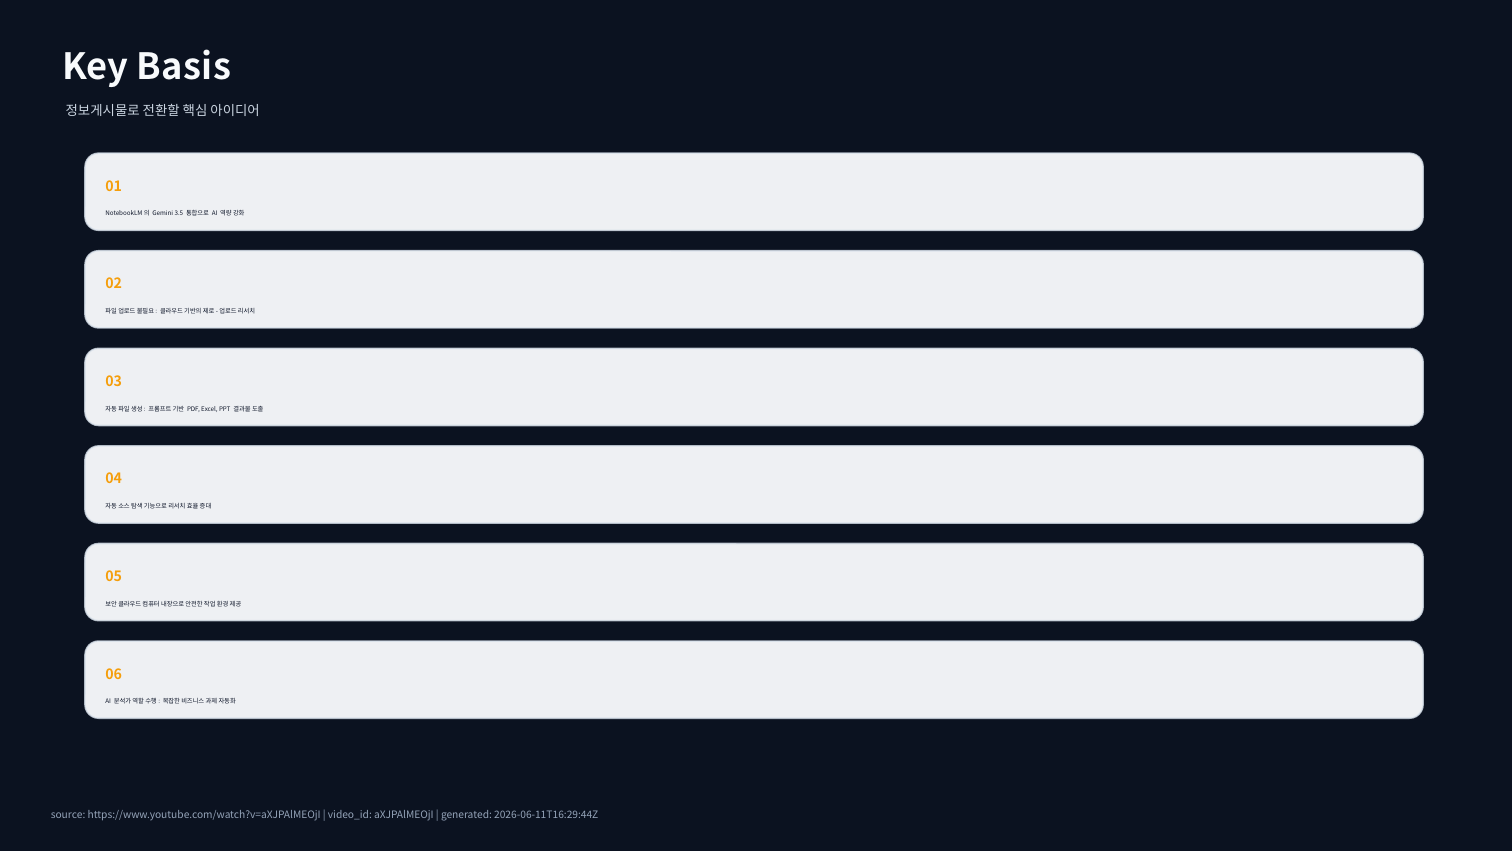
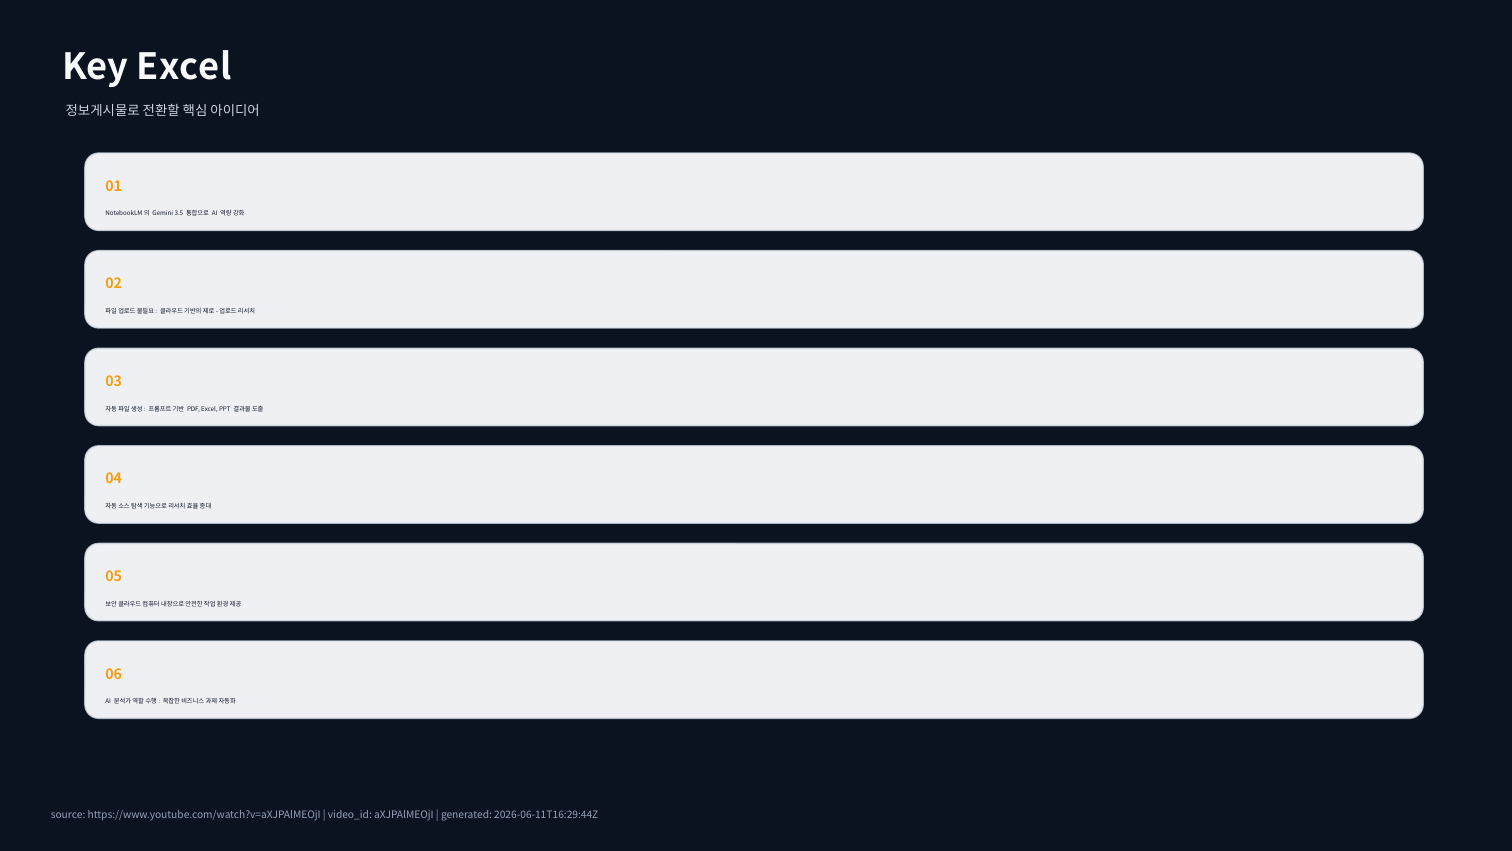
Key Basis: Basis -> Excel (184, 68)
